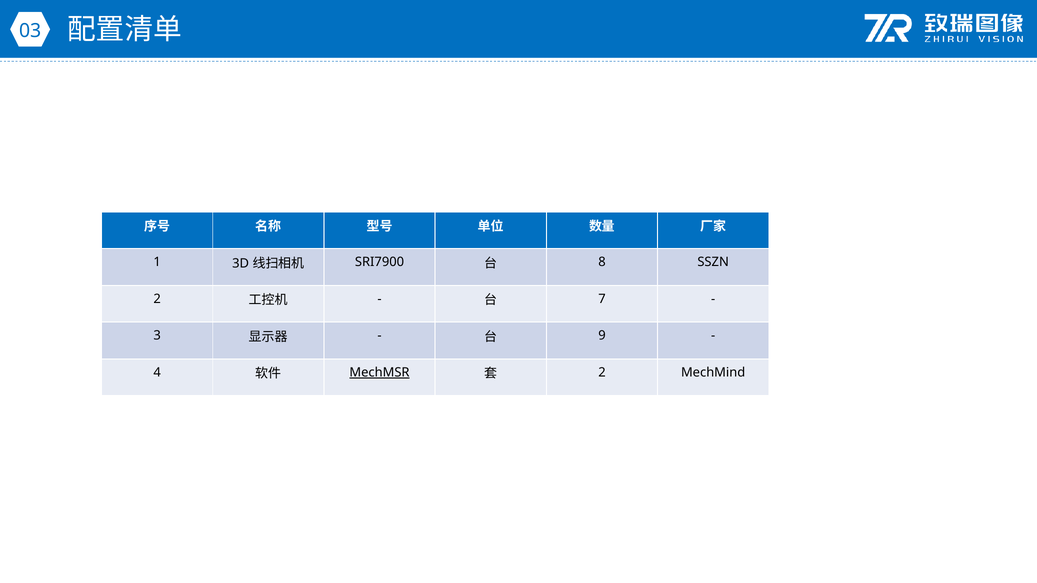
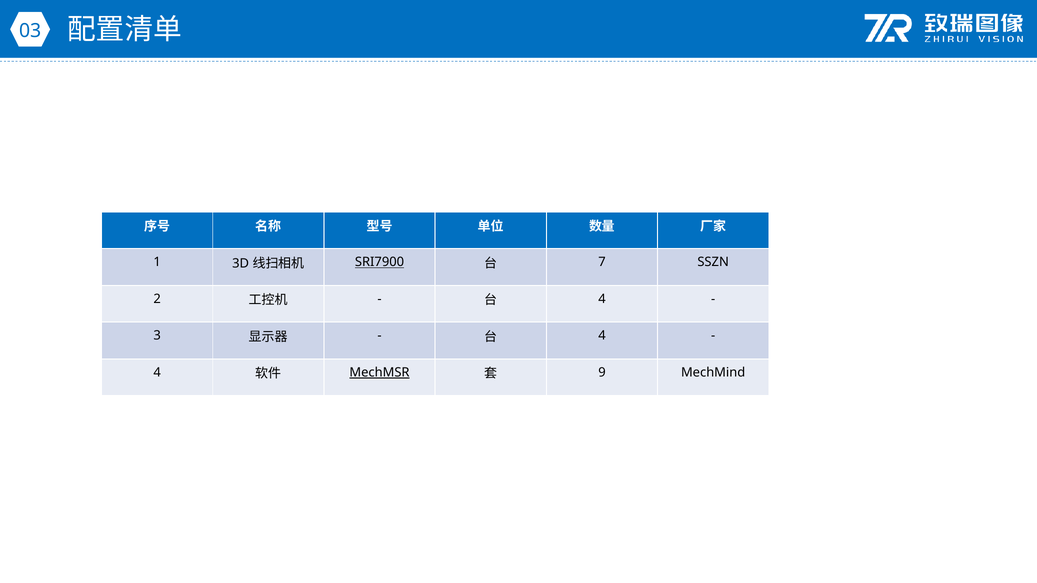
SRI7900 underline: none -> present (380, 262)
8: 8 -> 7 (602, 262)
7: 7 -> 4 (602, 299)
9: 9 -> 4 (602, 336)
2: 2 -> 9 (602, 373)
